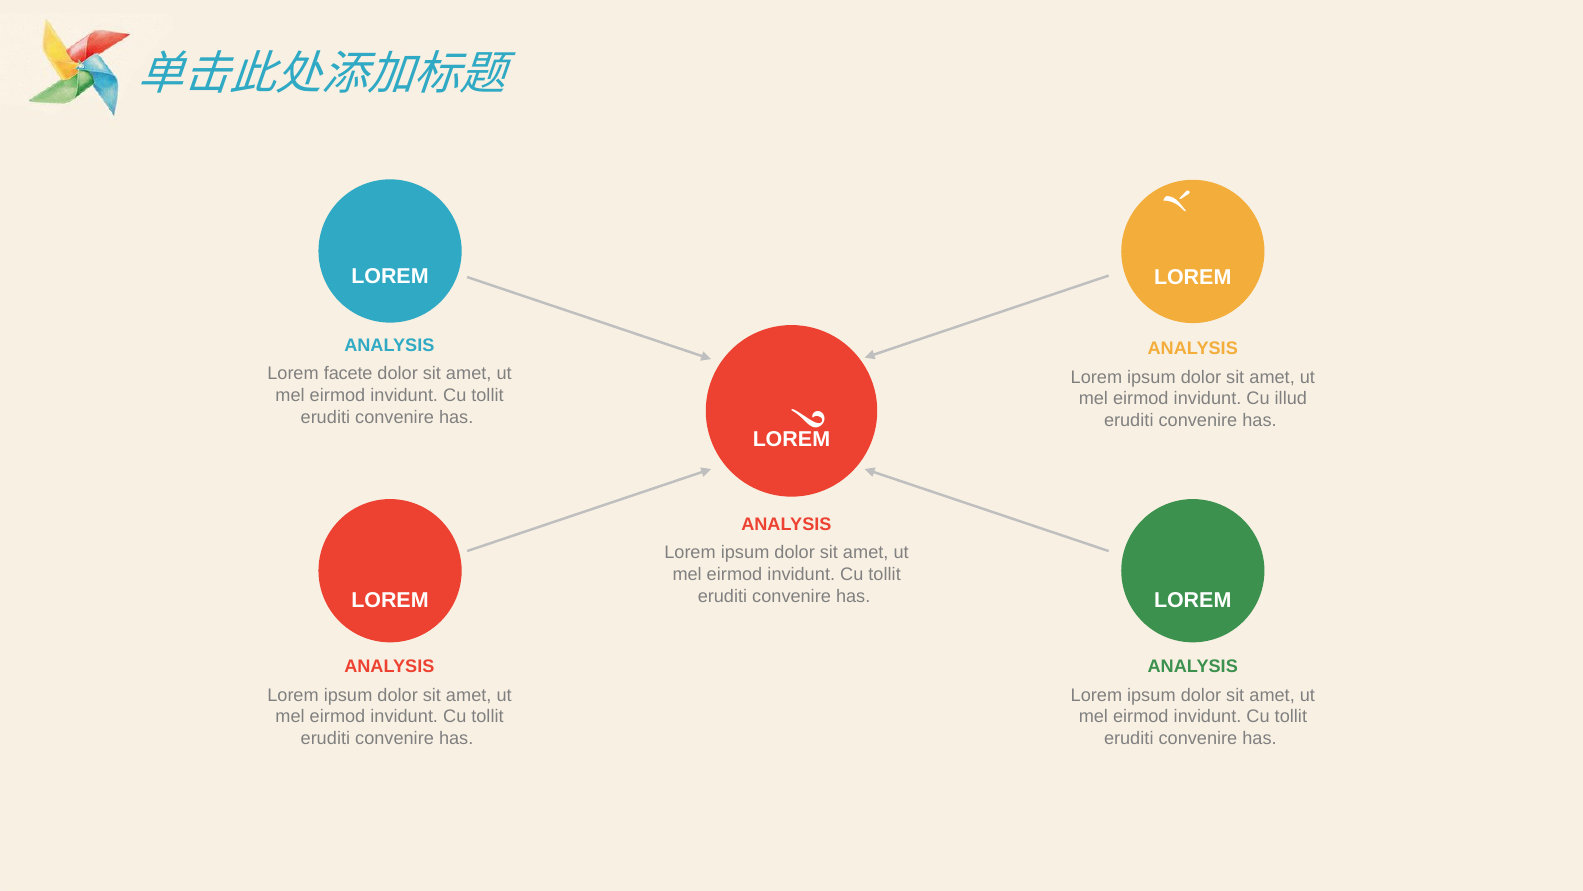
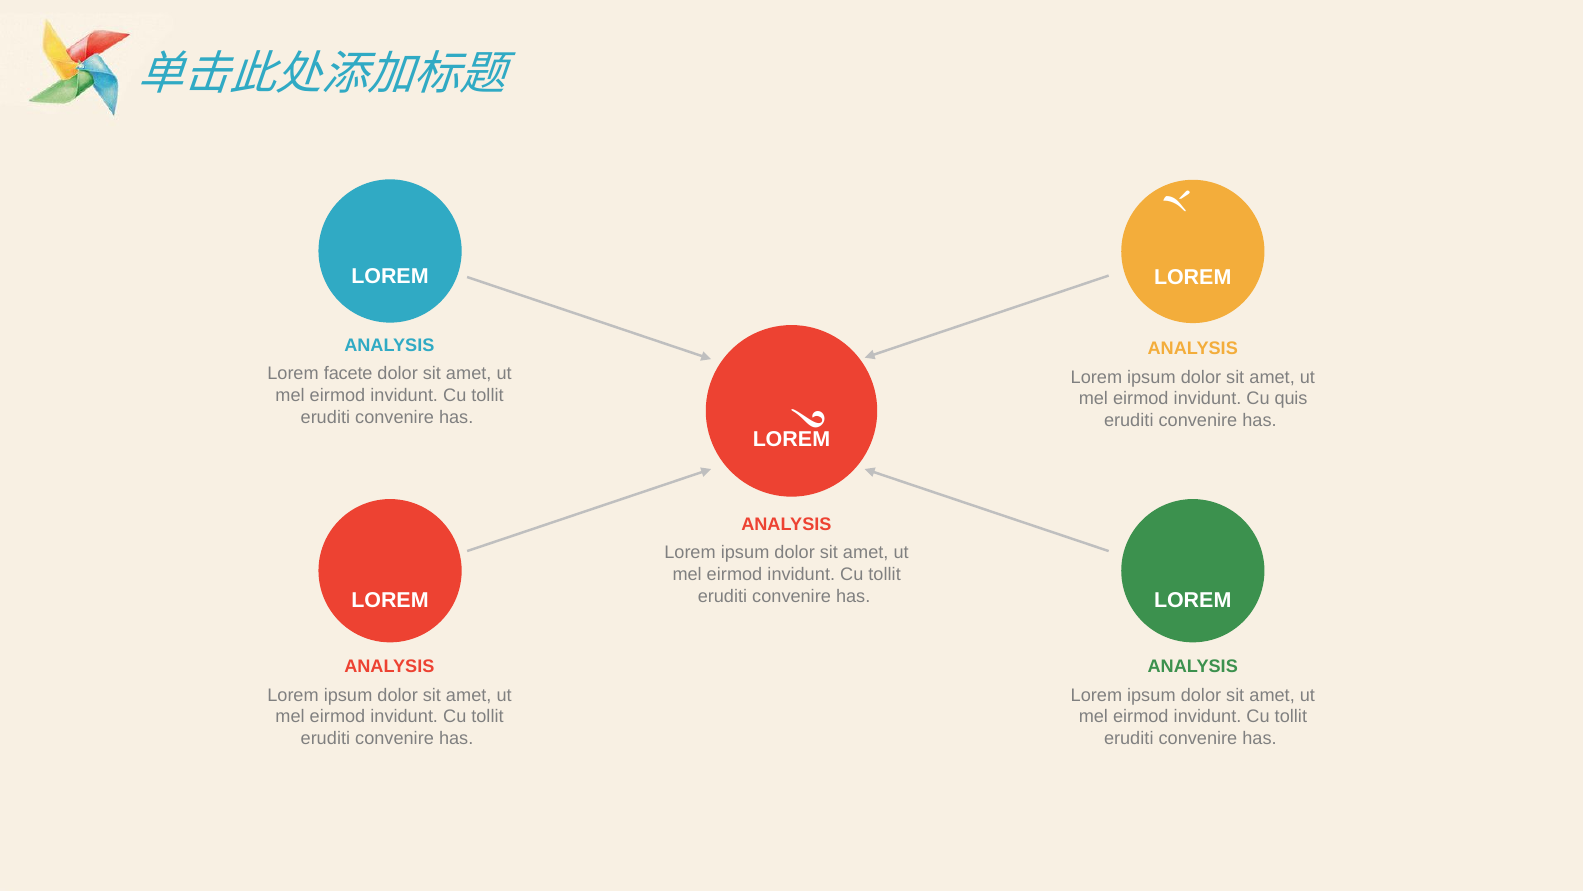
illud: illud -> quis (1291, 399)
